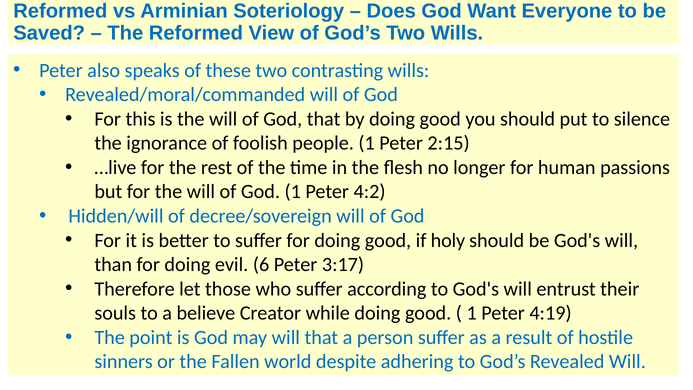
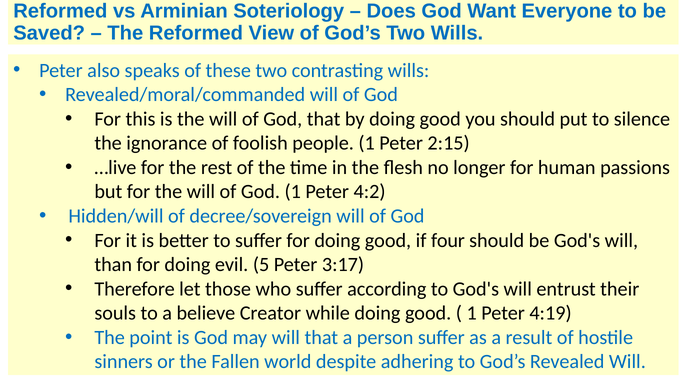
holy: holy -> four (448, 240)
6: 6 -> 5 (261, 265)
